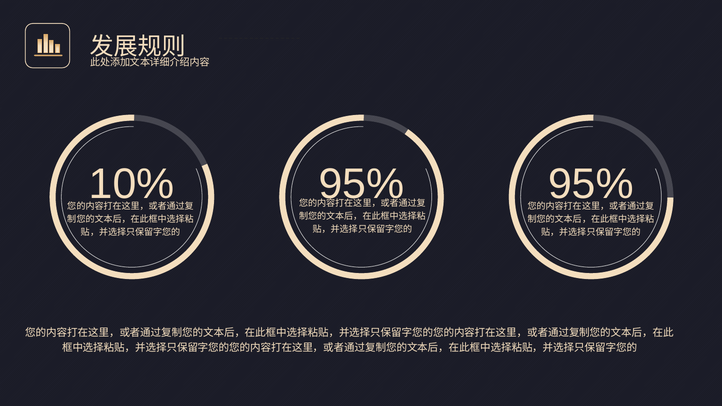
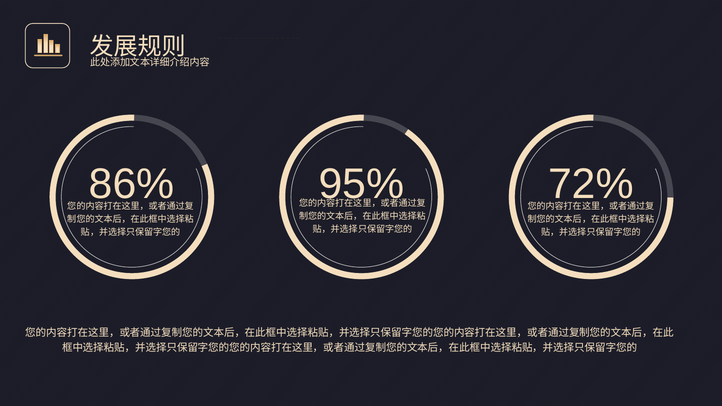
10%: 10% -> 86% (132, 184)
95%: 95% -> 72% (591, 184)
